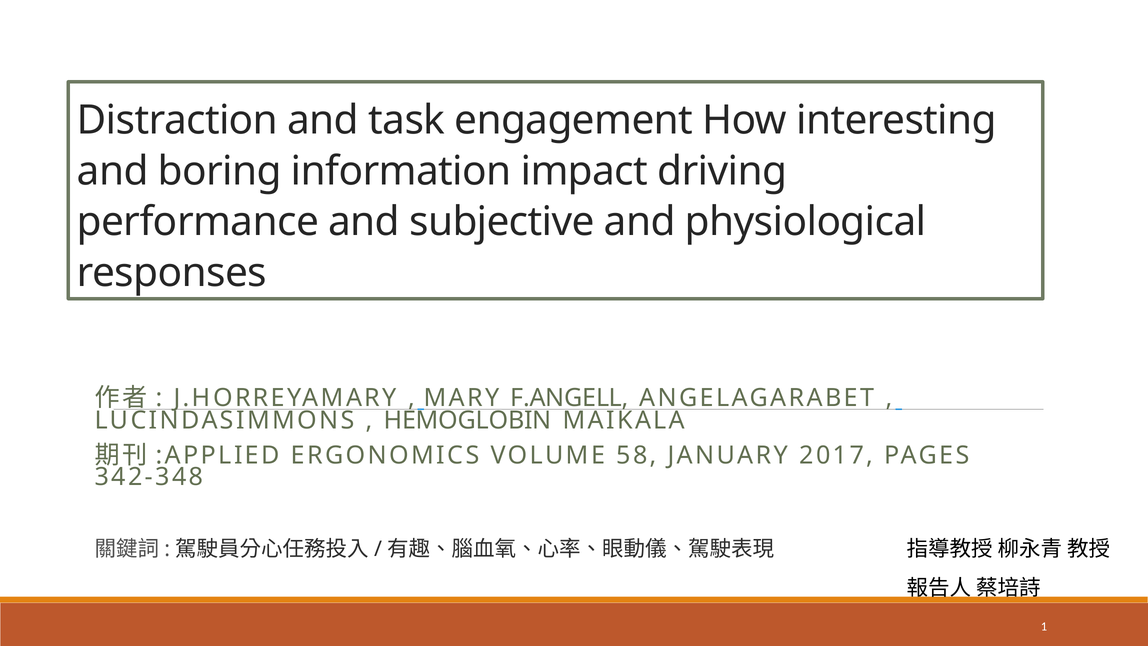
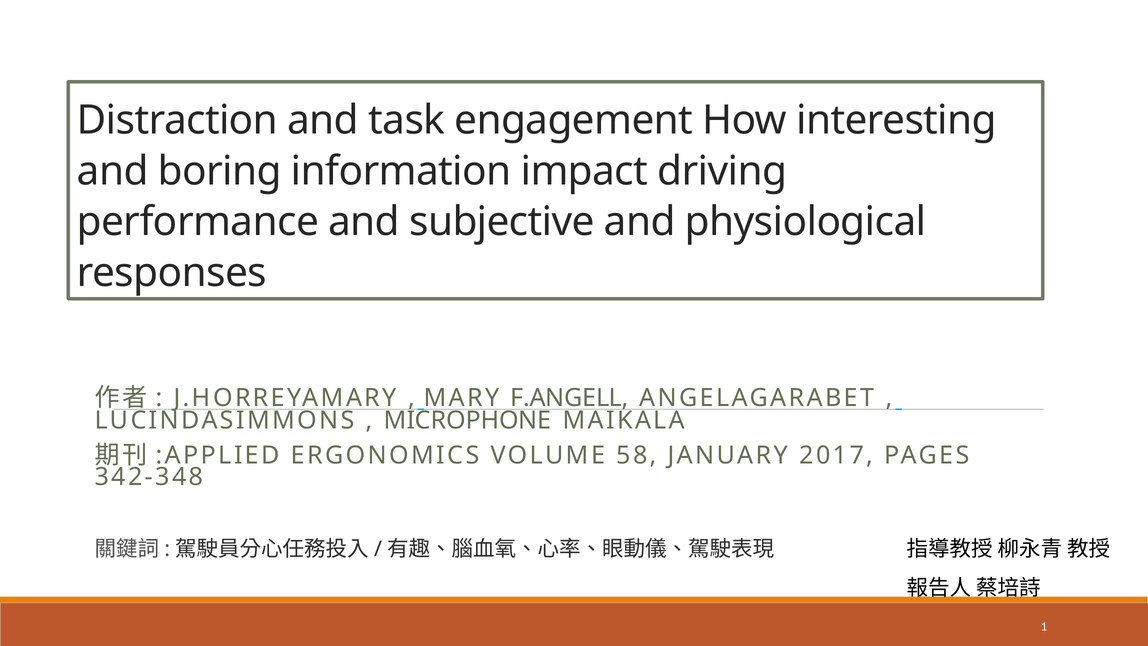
HEMOGLOBIN: HEMOGLOBIN -> MICROPHONE (468, 420)
